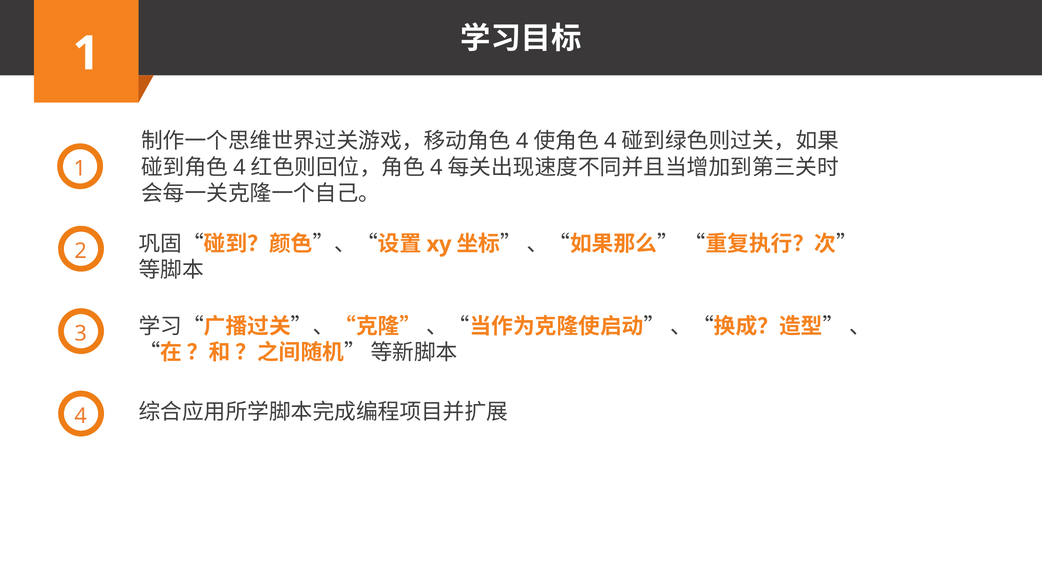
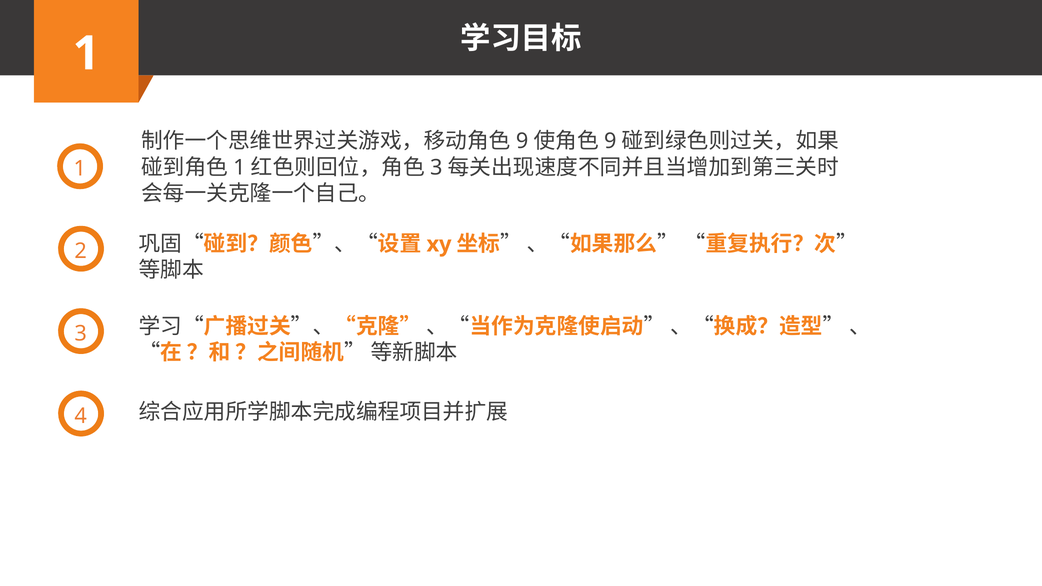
4: 4 -> 9 (522, 141)
4: 4 -> 9 (610, 141)
4: 4 -> 1 (239, 167)
4: 4 -> 3 (436, 167)
